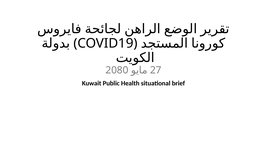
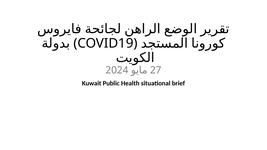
2080: 2080 -> 2024 (117, 70)
